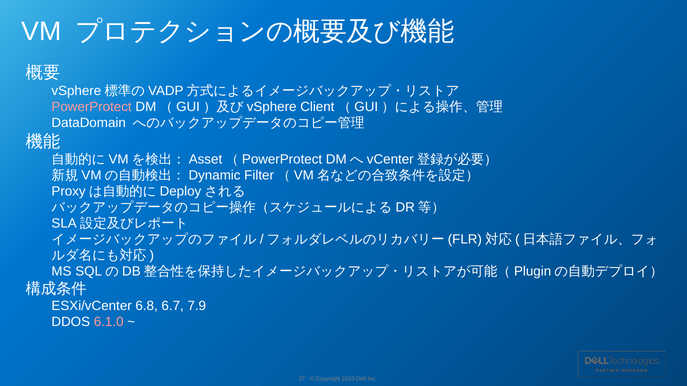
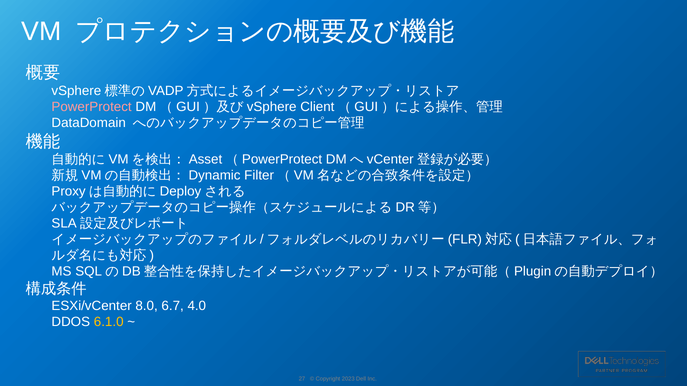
6.8: 6.8 -> 8.0 (147, 306)
7.9: 7.9 -> 4.0 (197, 306)
6.1.0 colour: pink -> yellow (109, 322)
